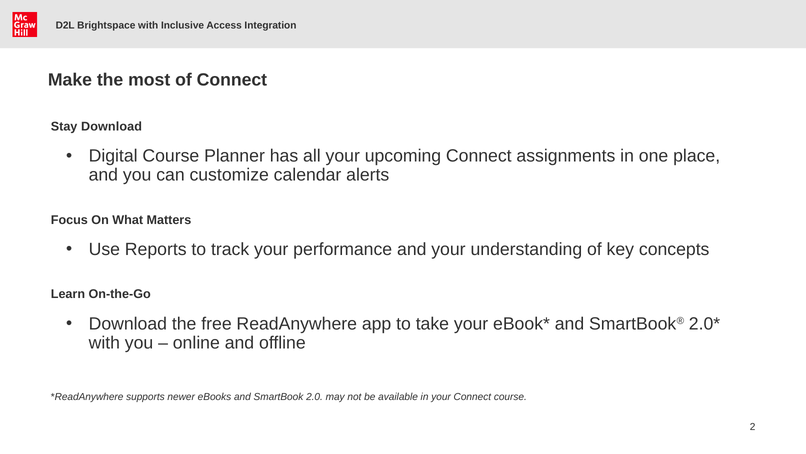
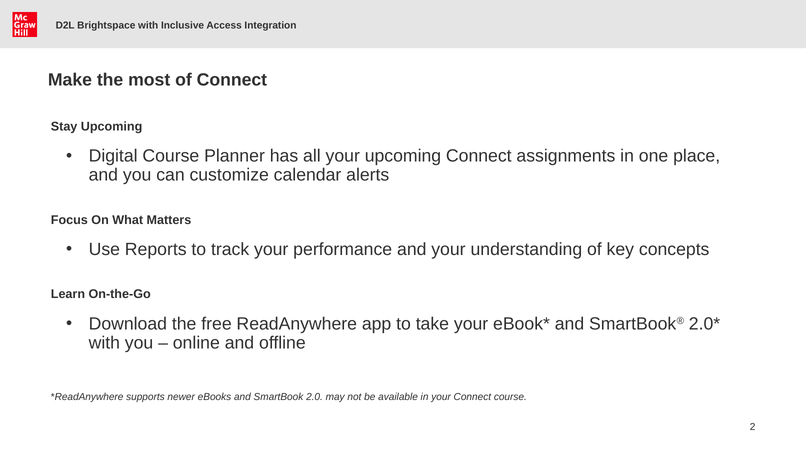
Stay Download: Download -> Upcoming (112, 126)
